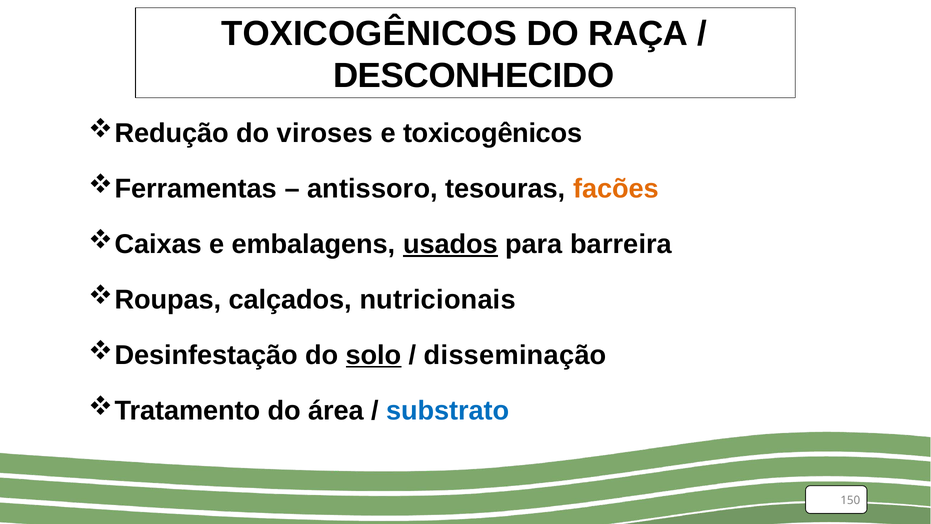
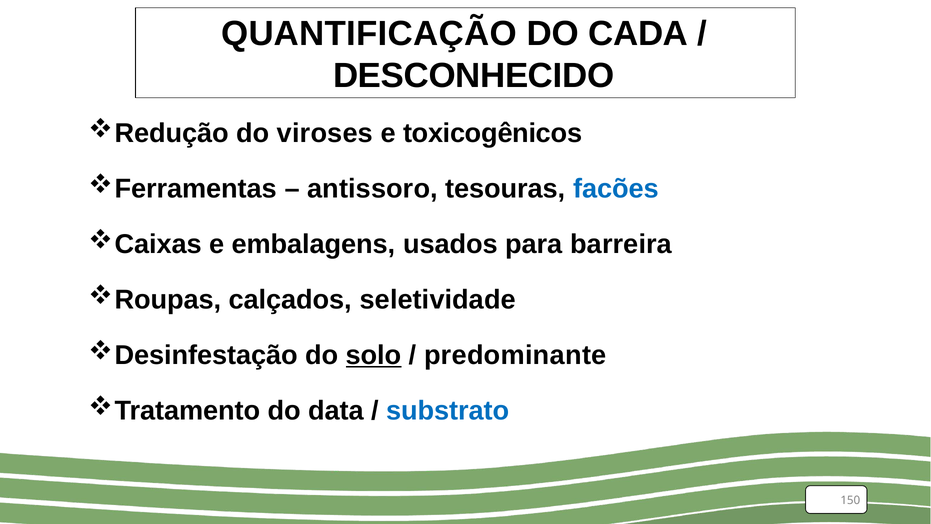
TOXICOGÊNICOS: TOXICOGÊNICOS -> QUANTIFICAÇÃO (369, 34)
RAÇA: RAÇA -> CADA (638, 34)
facões colour: orange -> blue (616, 189)
usados underline: present -> none (451, 244)
nutricionais: nutricionais -> seletividade (438, 300)
disseminação: disseminação -> predominante (515, 355)
área: área -> data (336, 410)
